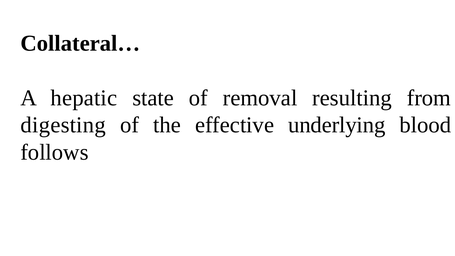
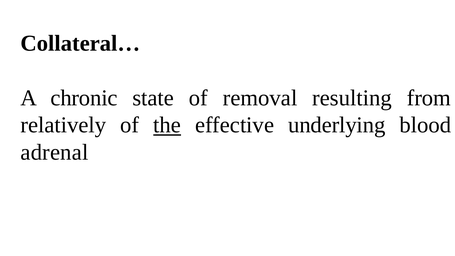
hepatic: hepatic -> chronic (84, 98)
digesting: digesting -> relatively (63, 125)
the underline: none -> present (167, 125)
follows: follows -> adrenal (54, 152)
